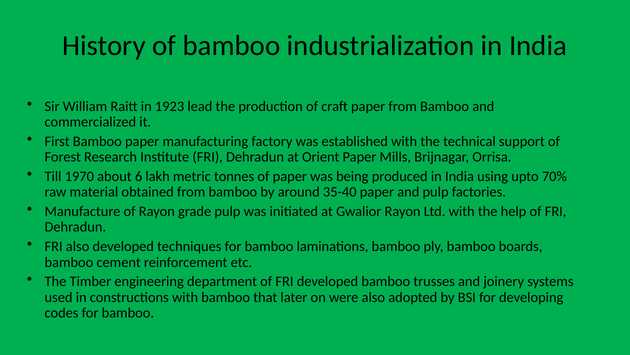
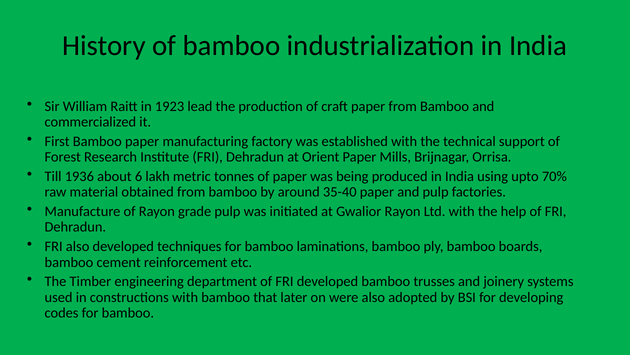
1970: 1970 -> 1936 (79, 176)
